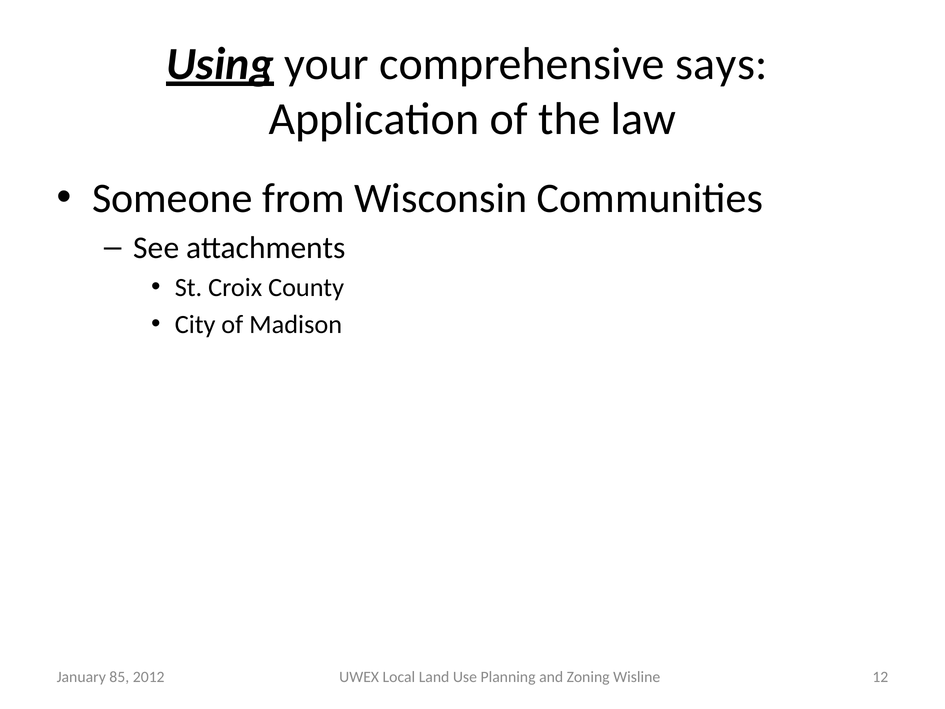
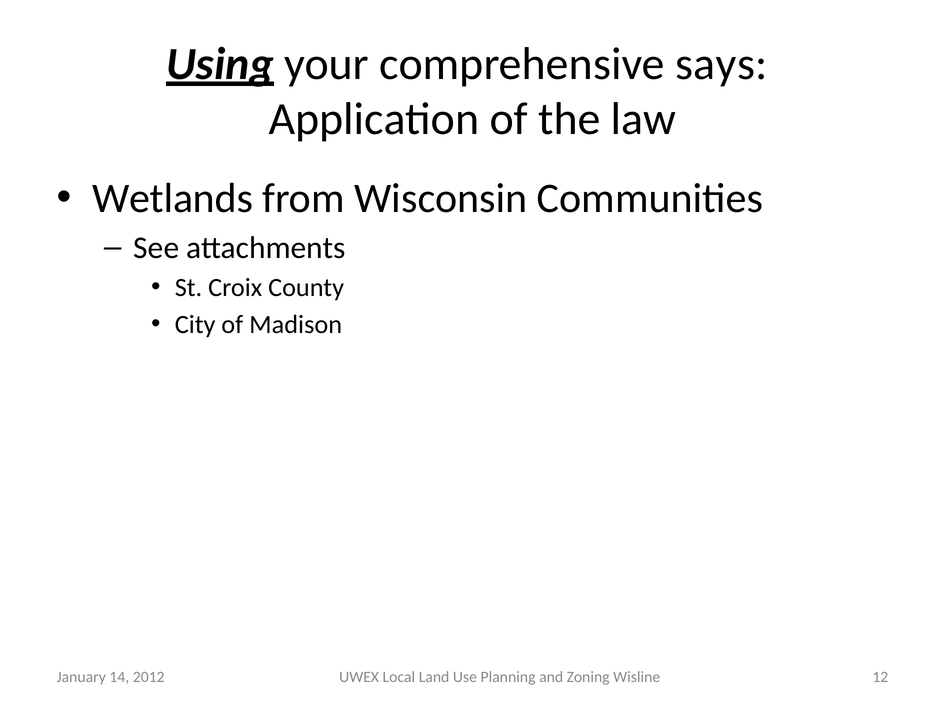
Someone: Someone -> Wetlands (173, 198)
85: 85 -> 14 (119, 677)
